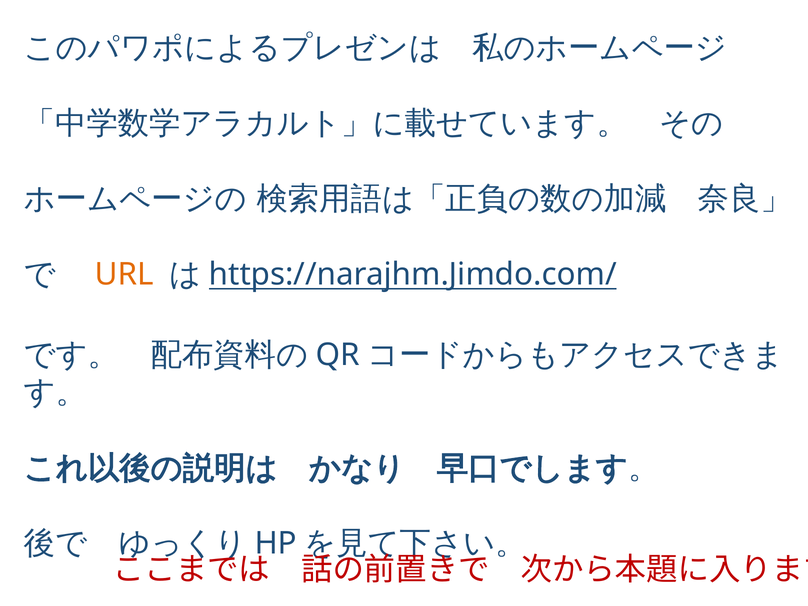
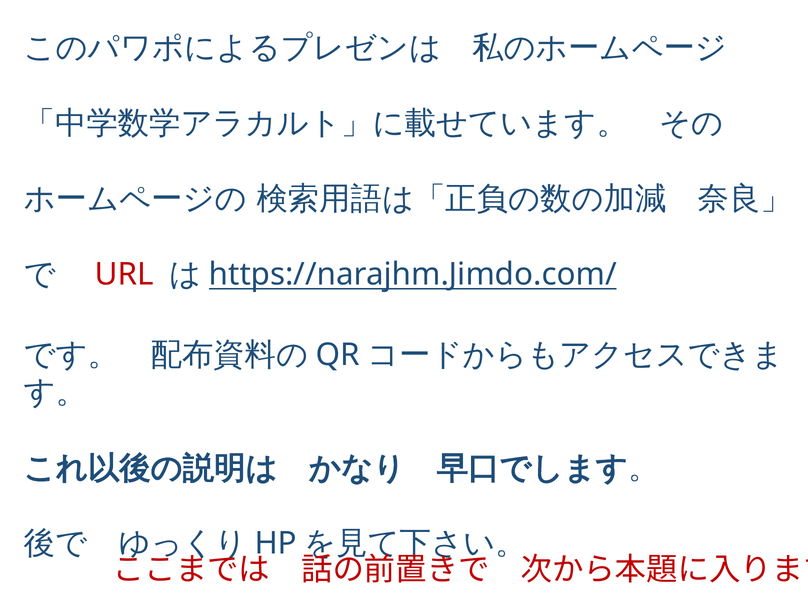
URL colour: orange -> red (124, 274)
